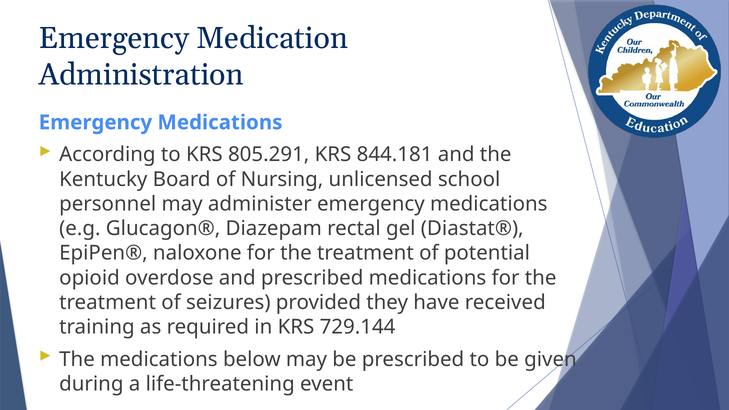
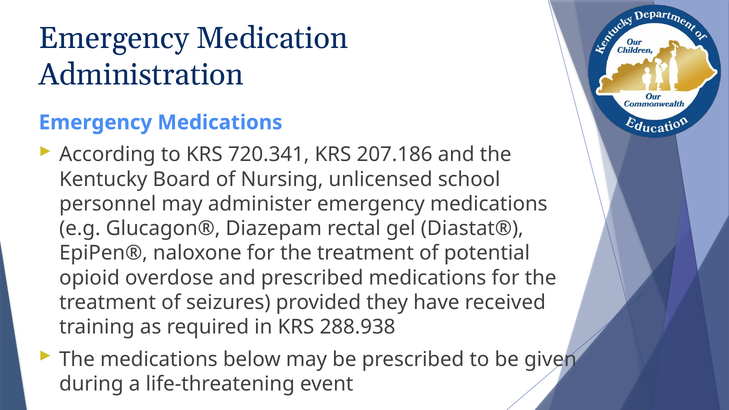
805.291: 805.291 -> 720.341 (269, 155)
844.181: 844.181 -> 207.186 (395, 155)
729.144: 729.144 -> 288.938 (358, 327)
